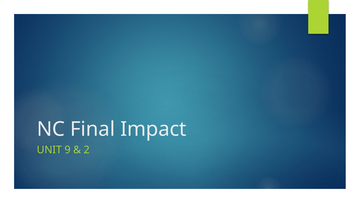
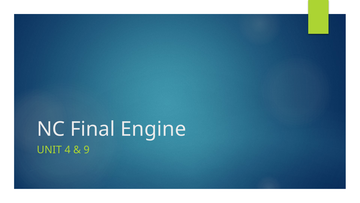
Impact: Impact -> Engine (153, 129)
9: 9 -> 4 (68, 149)
2: 2 -> 9 (87, 149)
